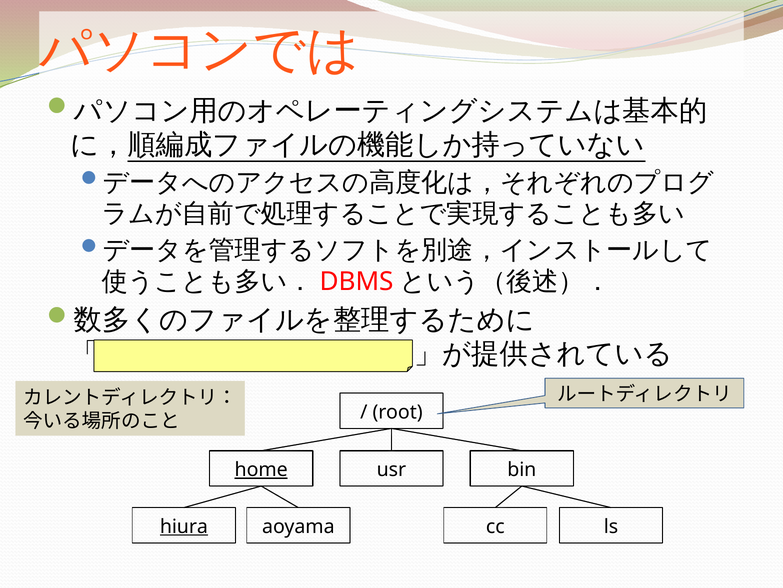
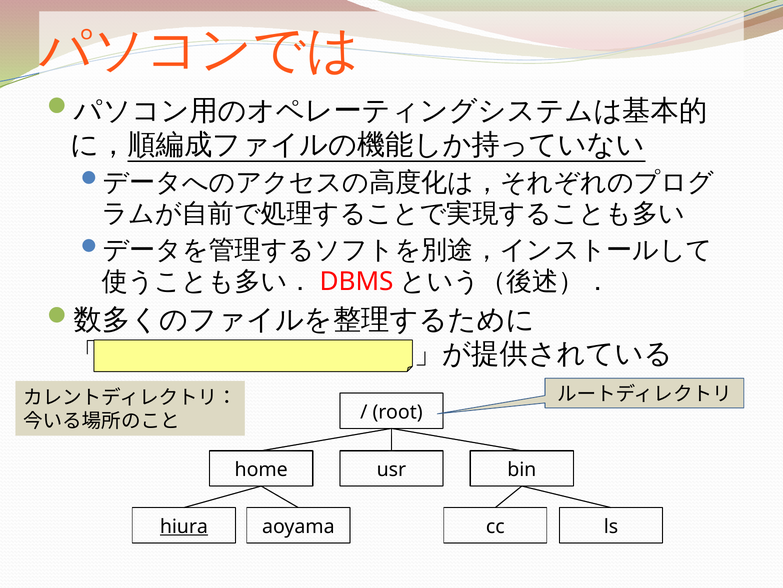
home underline: present -> none (261, 469)
